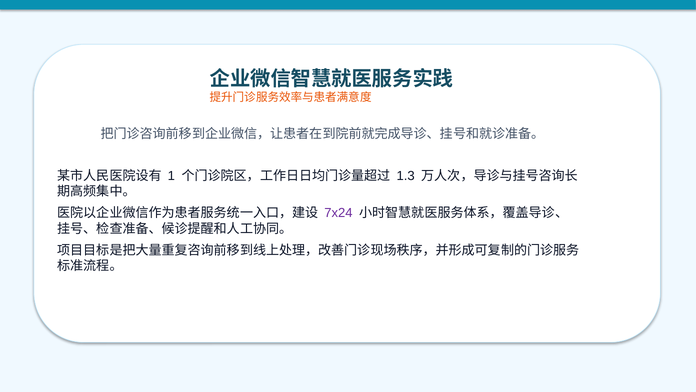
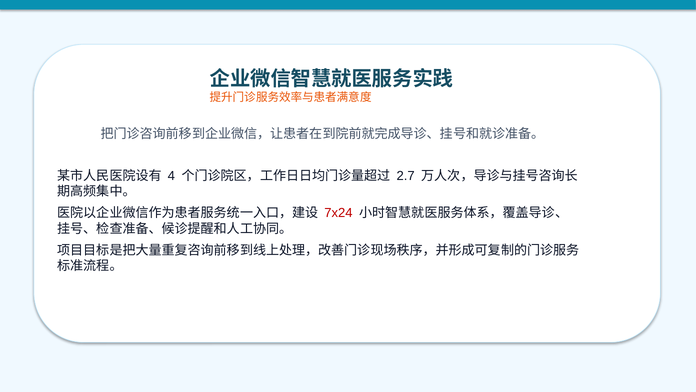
1: 1 -> 4 (171, 176)
1.3: 1.3 -> 2.7 (406, 176)
7x24 colour: purple -> red (338, 213)
